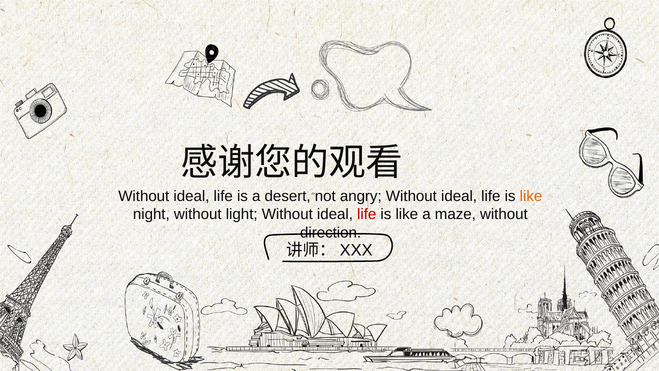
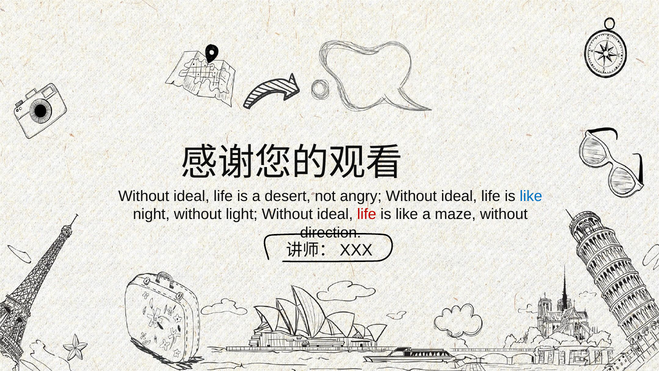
like colour: orange -> blue (531, 196)
